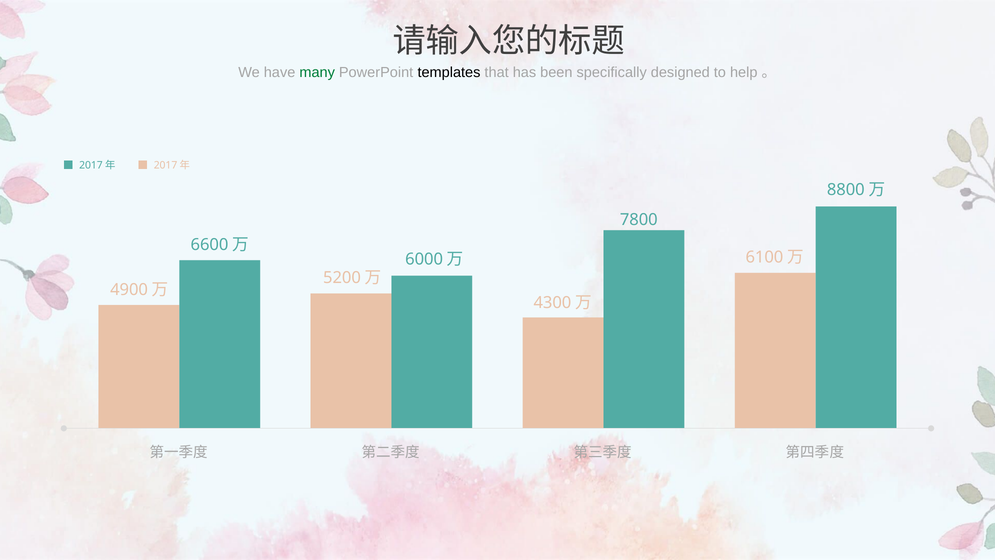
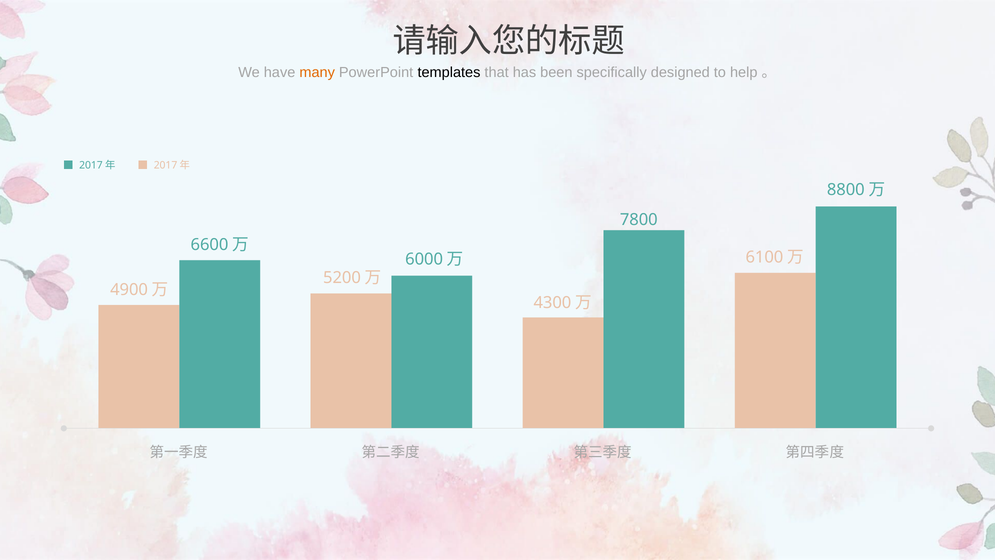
many colour: green -> orange (317, 72)
